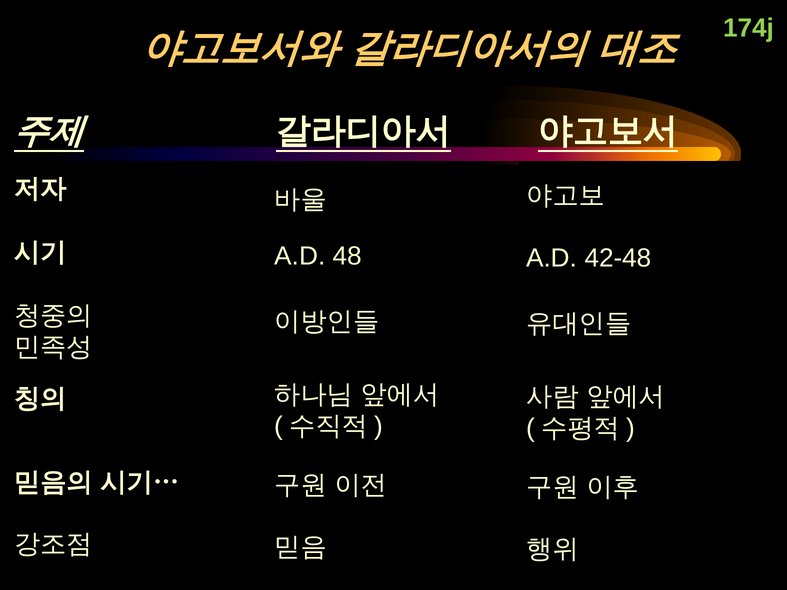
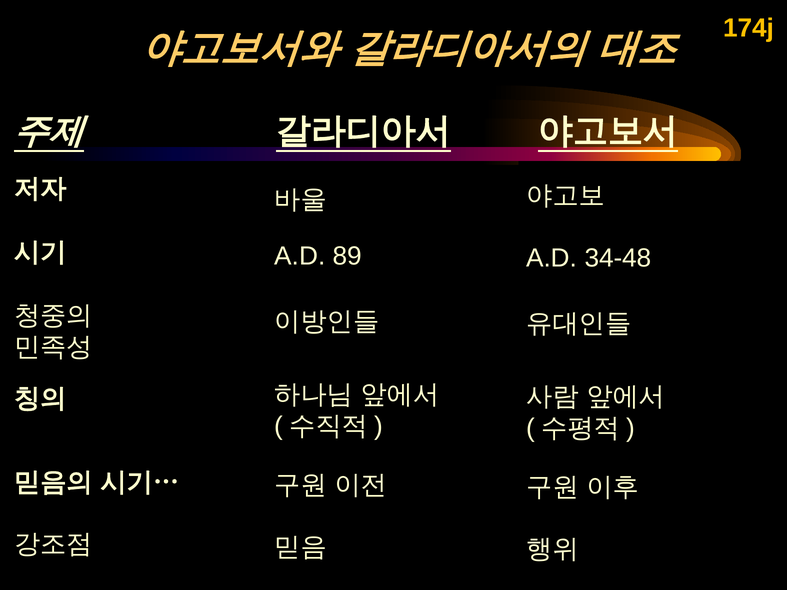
174j colour: light green -> yellow (749, 28)
48: 48 -> 89 (347, 256)
42-48: 42-48 -> 34-48 (618, 258)
